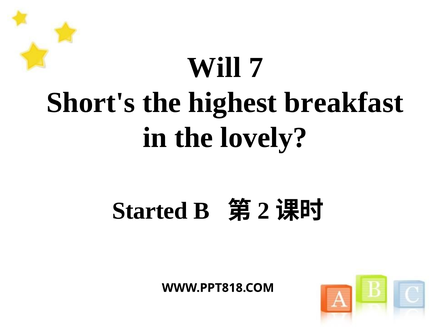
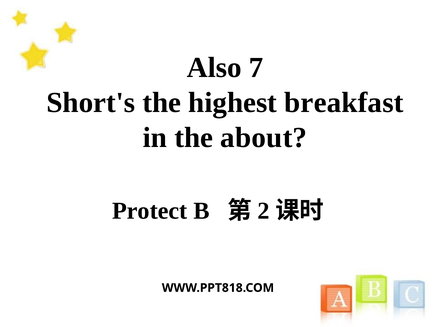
Will: Will -> Also (214, 68)
lovely: lovely -> about (264, 137)
Started: Started -> Protect (150, 211)
